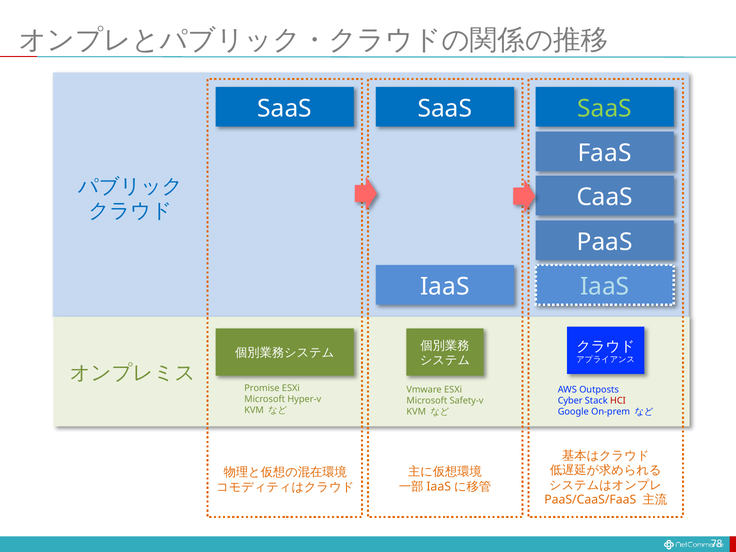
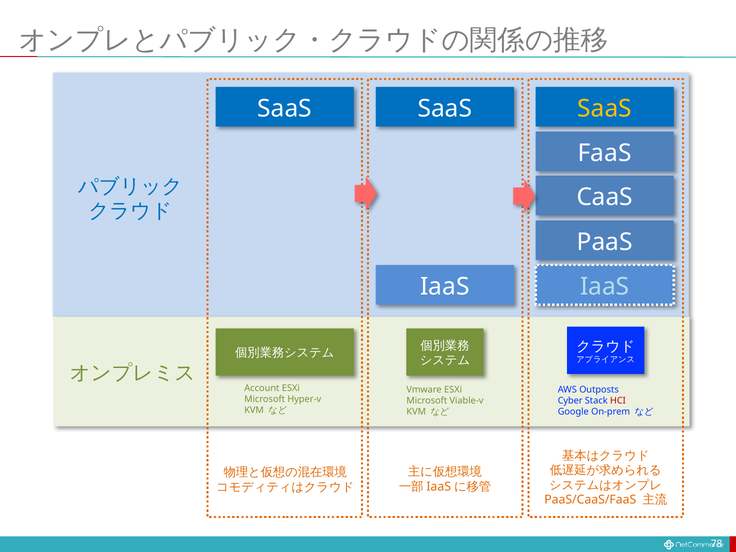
SaaS colour: light green -> yellow (605, 108)
Promise: Promise -> Account (262, 388)
Safety-v: Safety-v -> Viable-v (467, 401)
